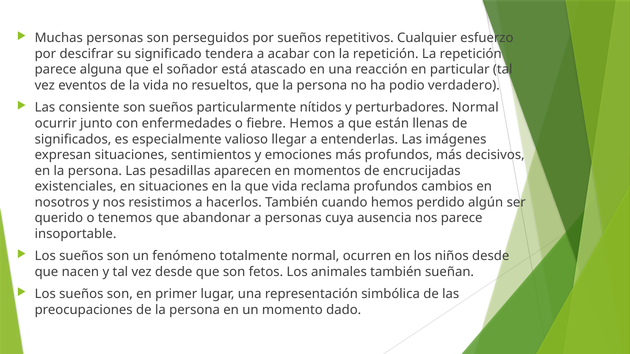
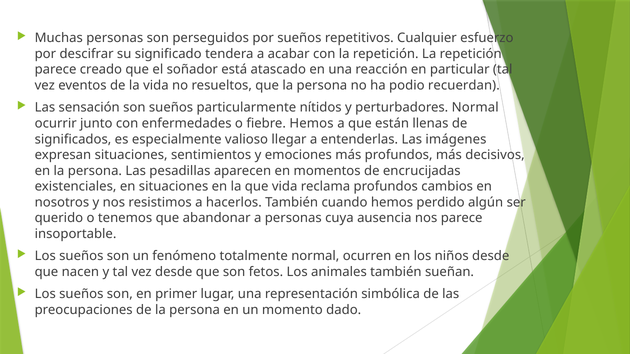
alguna: alguna -> creado (101, 70)
verdadero: verdadero -> recuerdan (464, 85)
consiente: consiente -> sensación (89, 108)
